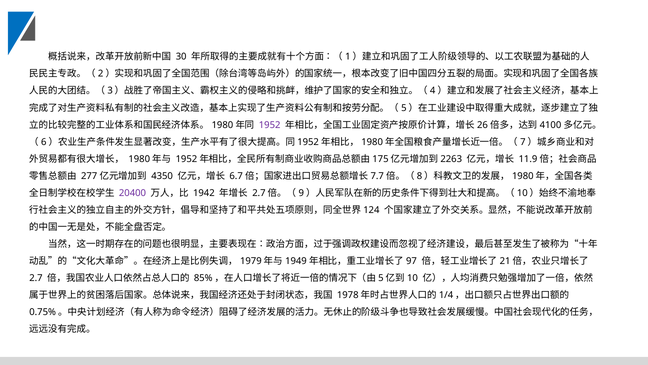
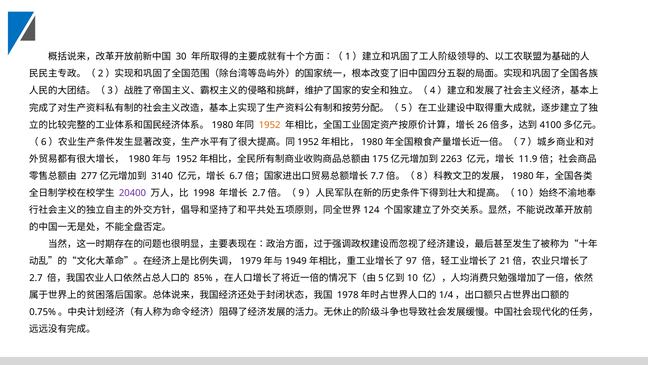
1952 colour: purple -> orange (270, 125)
4350: 4350 -> 3140 (162, 176)
1942: 1942 -> 1998 (204, 193)
